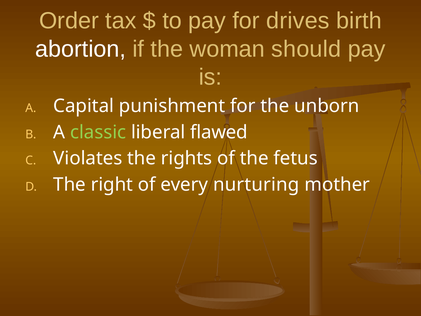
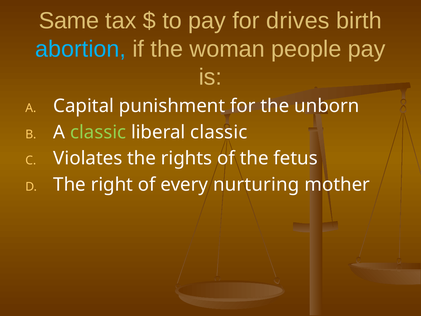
Order: Order -> Same (69, 21)
abortion colour: white -> light blue (81, 49)
should: should -> people (306, 49)
liberal flawed: flawed -> classic (219, 132)
